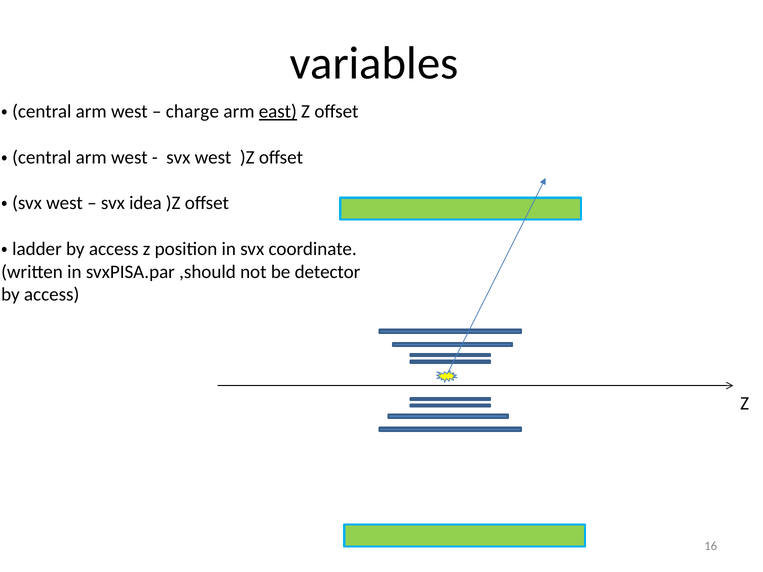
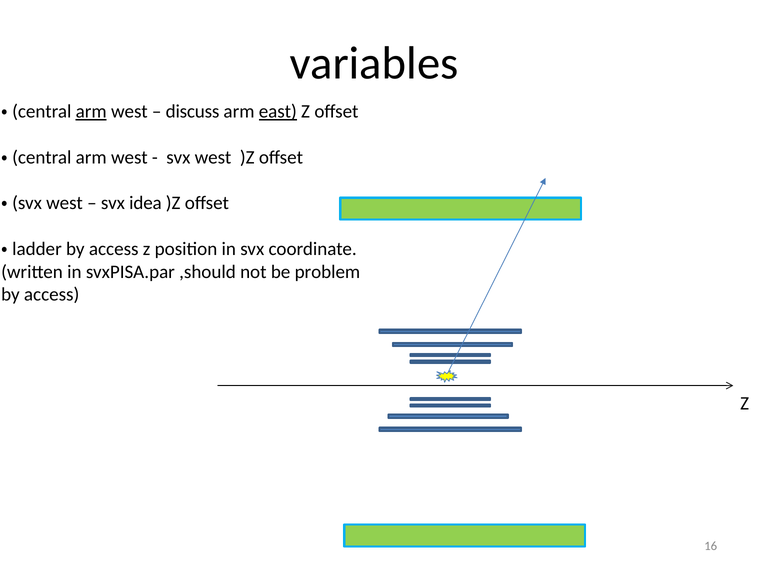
arm underline: none -> present (91, 112)
charge: charge -> discuss (193, 112)
detector: detector -> problem (327, 272)
